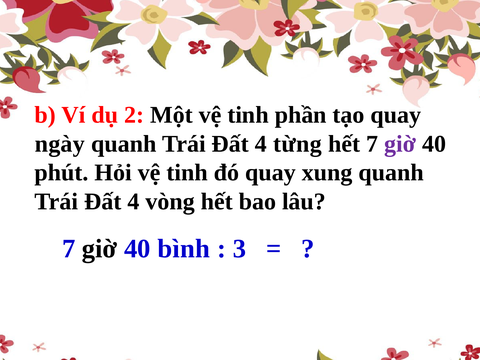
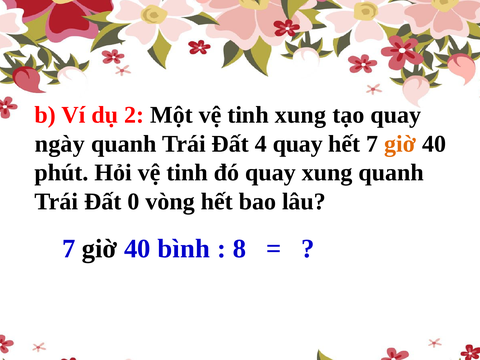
tinh phần: phần -> xung (301, 115)
4 từng: từng -> quay (298, 144)
giờ colour: purple -> orange (400, 144)
4: 4 -> 0 (133, 201)
3: 3 -> 8 (239, 249)
